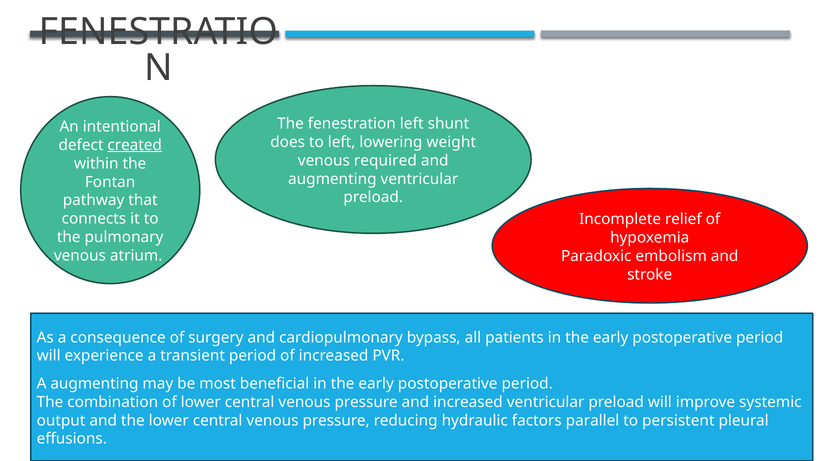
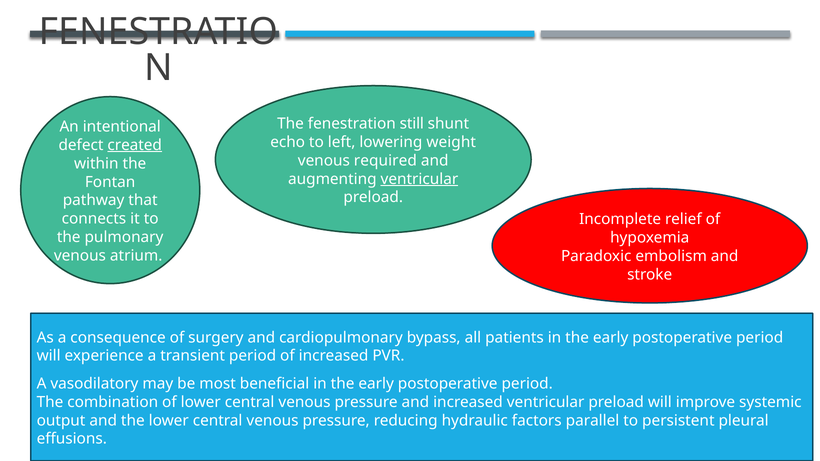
fenestration left: left -> still (412, 124)
does: does -> echo (288, 142)
ventricular underline: none -> present (419, 179)
A augmenting: augmenting -> vasodilatory (94, 384)
